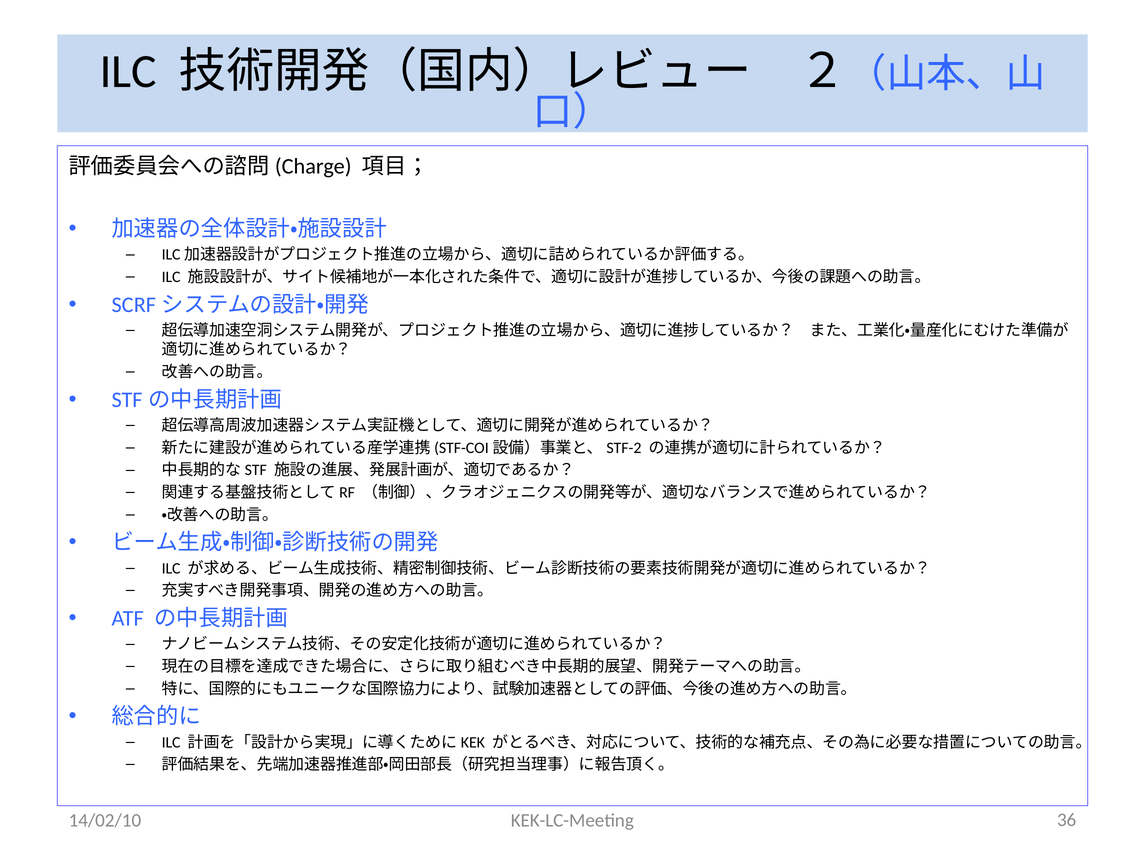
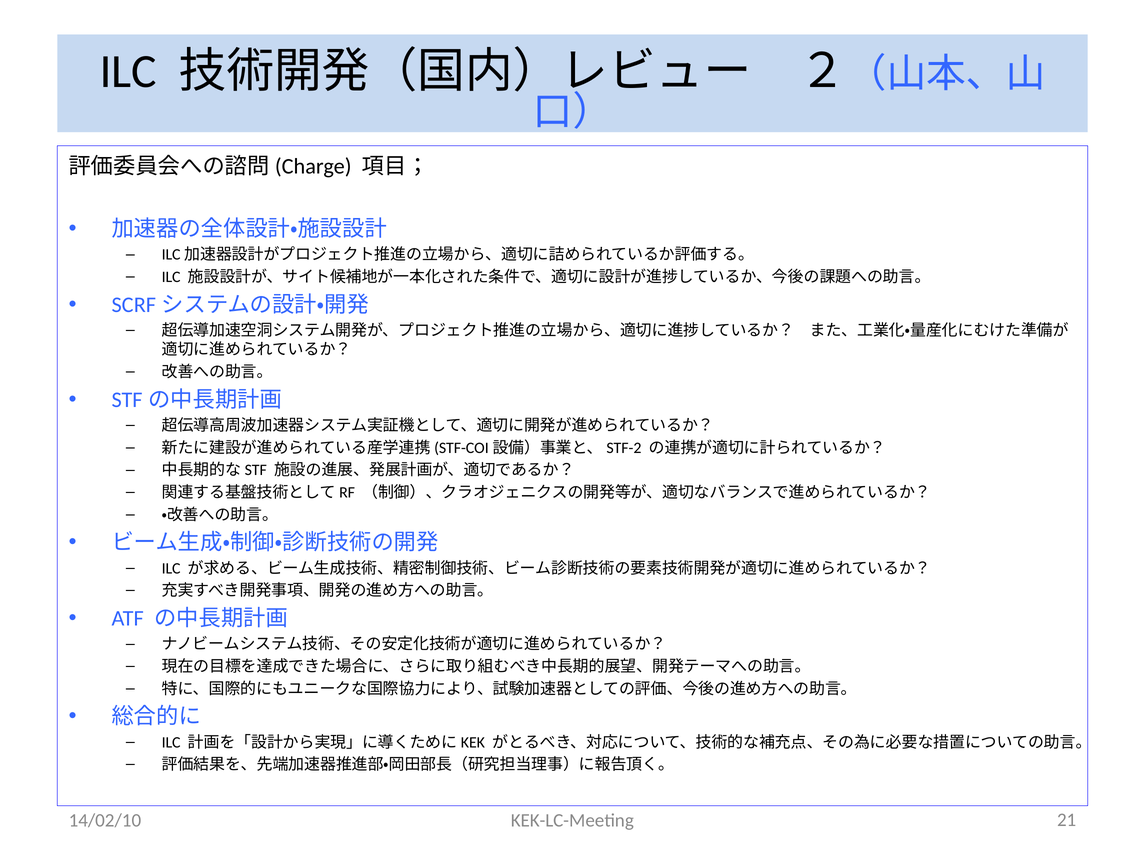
36: 36 -> 21 (1067, 820)
